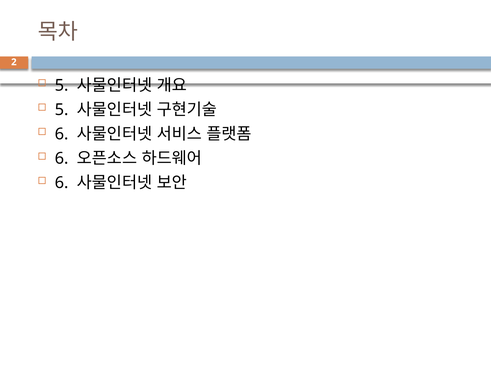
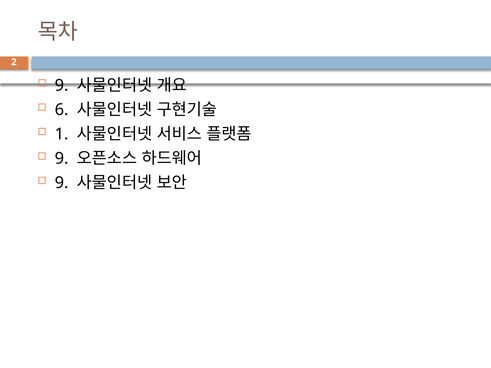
5: 5 -> 9 (62, 85)
5: 5 -> 6 (62, 110)
6: 6 -> 1 (62, 134)
6: 6 -> 9 (62, 159)
6: 6 -> 9 (62, 183)
